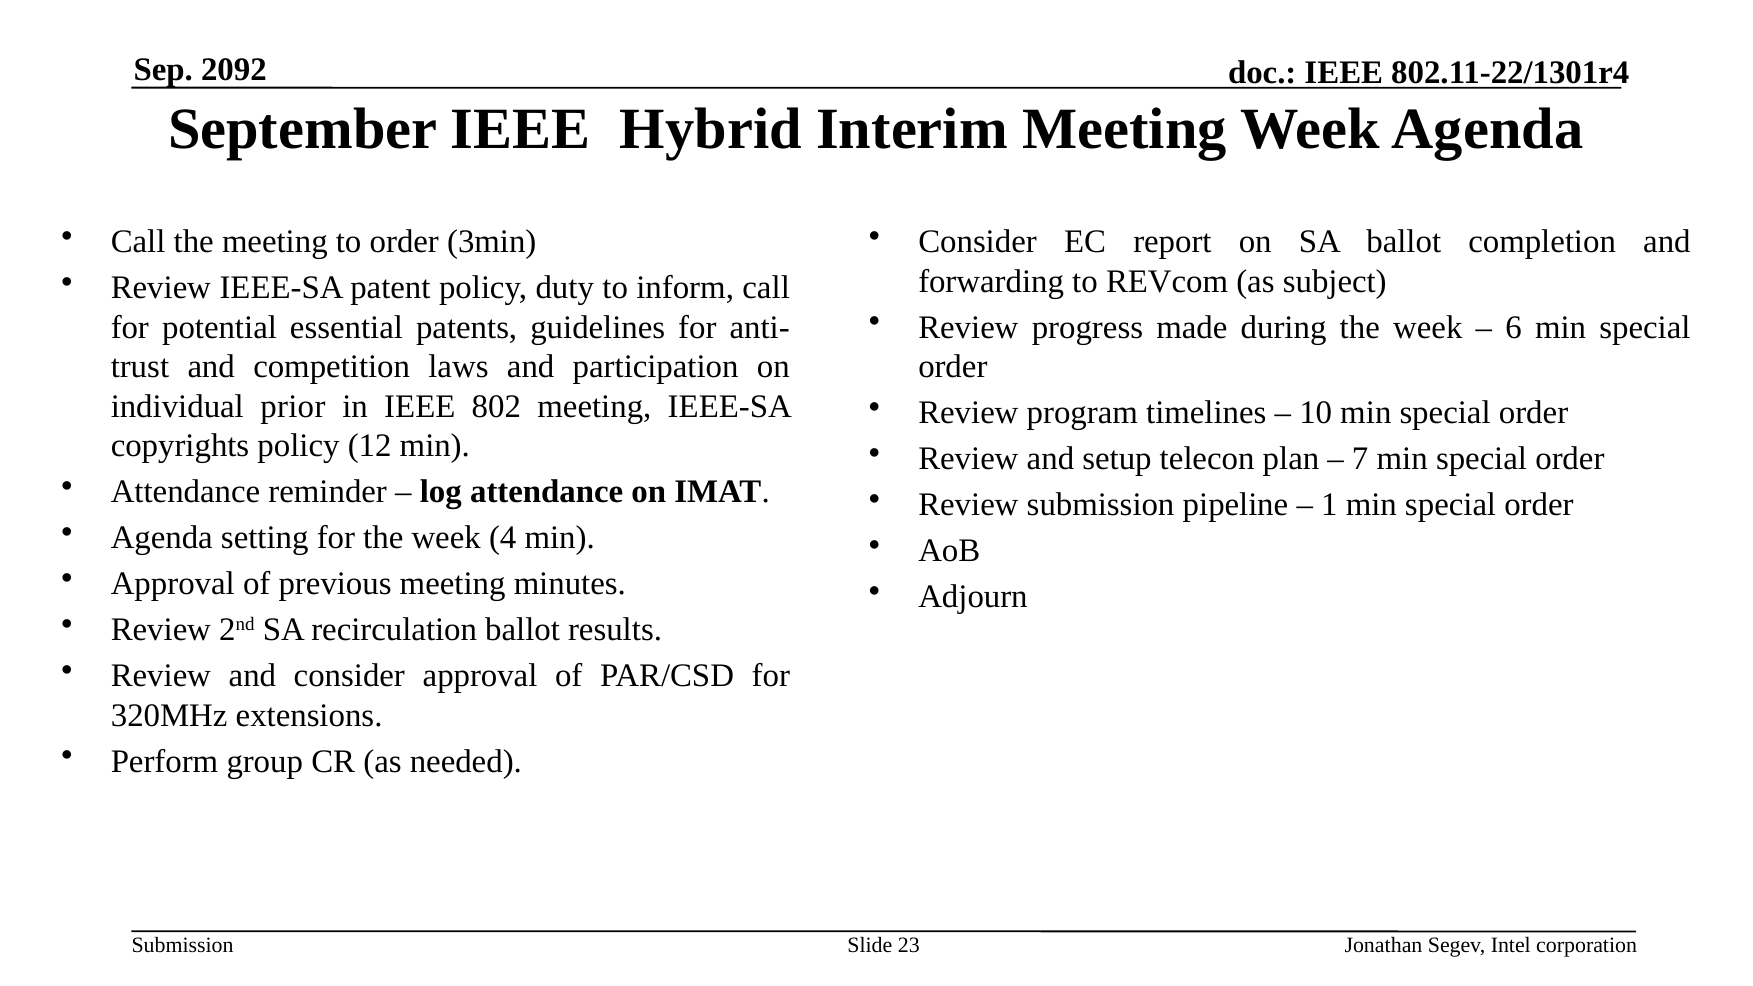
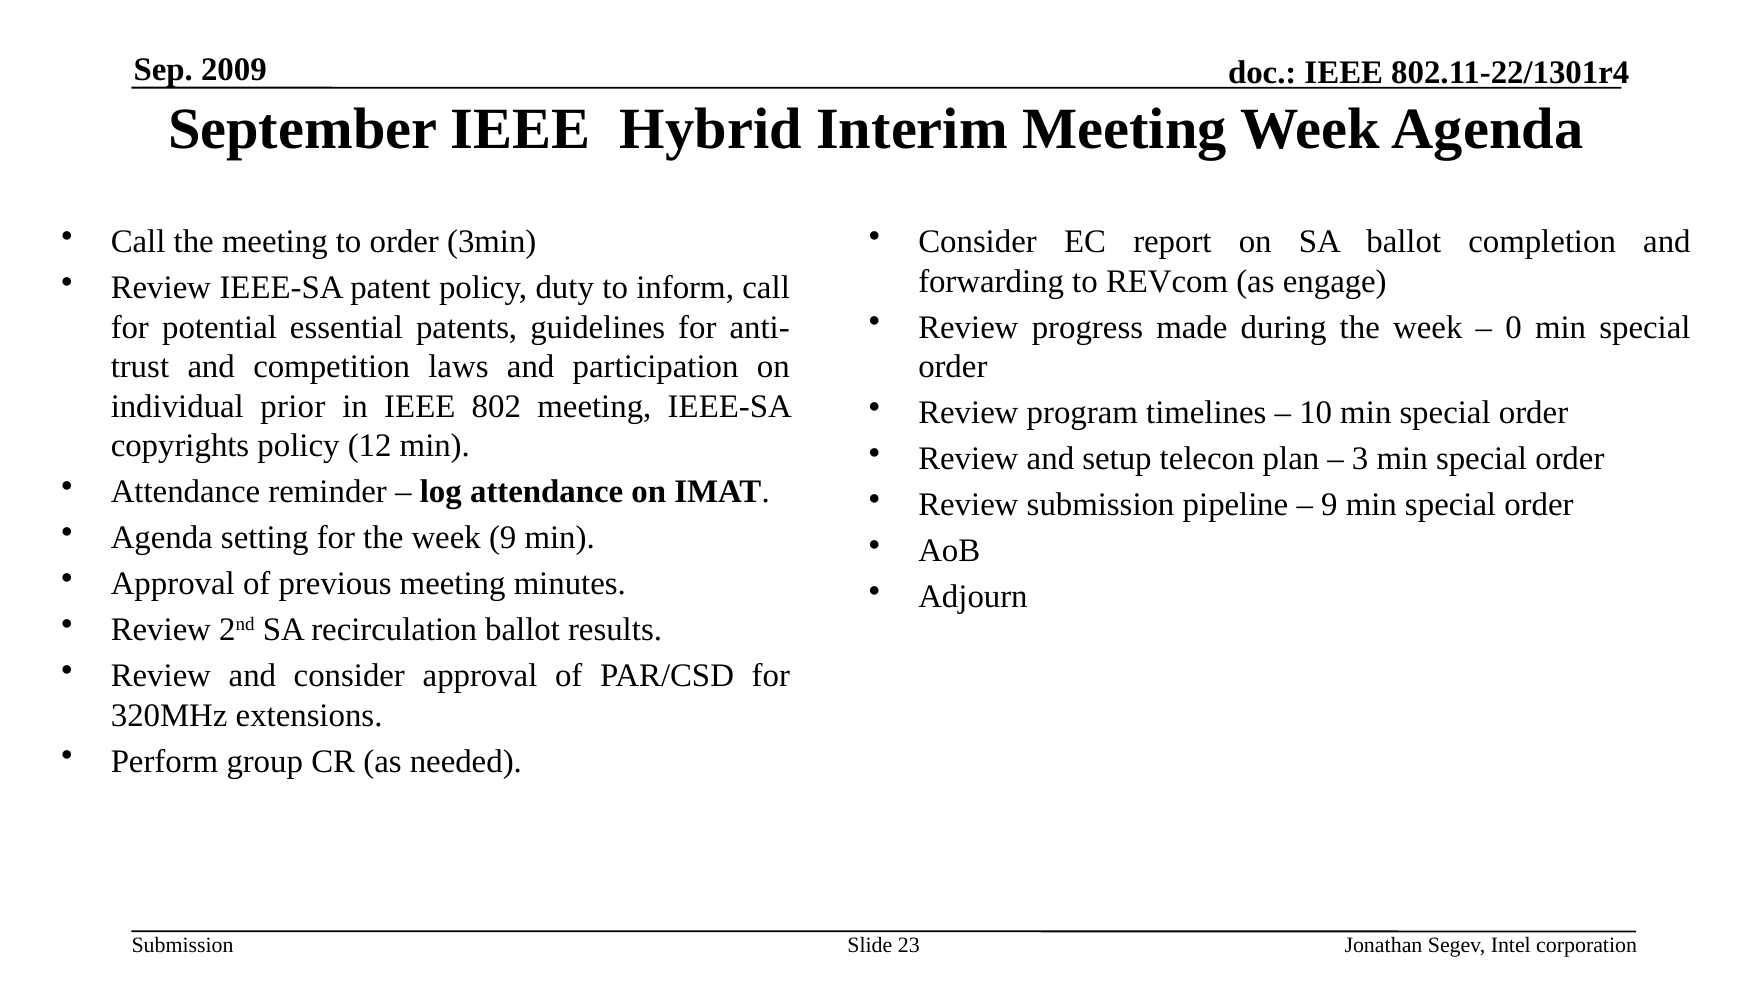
2092: 2092 -> 2009 (234, 70)
subject: subject -> engage (1335, 282)
6: 6 -> 0 (1514, 328)
7: 7 -> 3 (1360, 459)
1: 1 -> 9 (1329, 505)
week 4: 4 -> 9 (503, 538)
